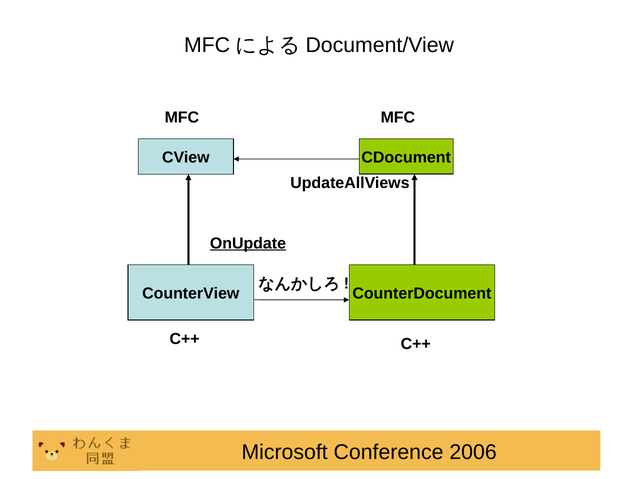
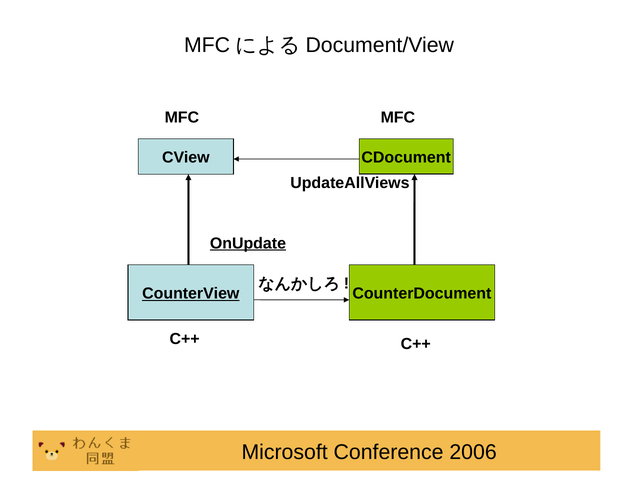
CounterView underline: none -> present (191, 293)
